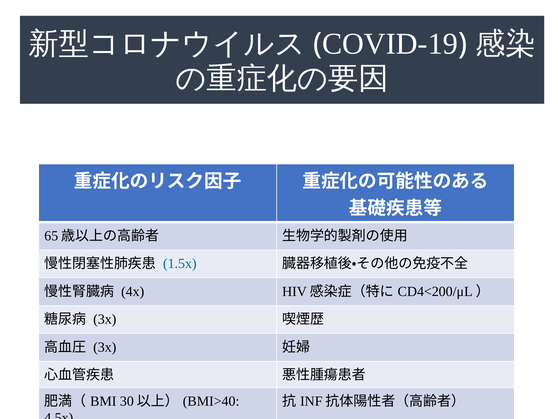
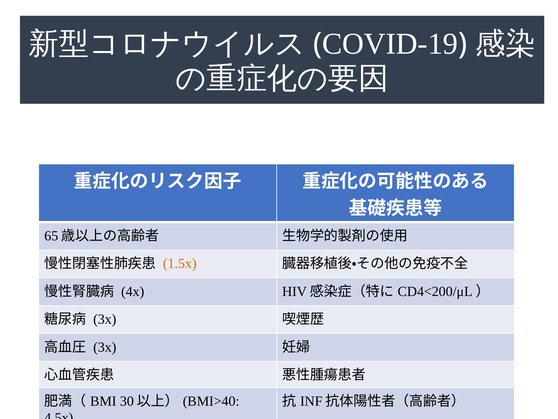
1.5x colour: blue -> orange (180, 263)
